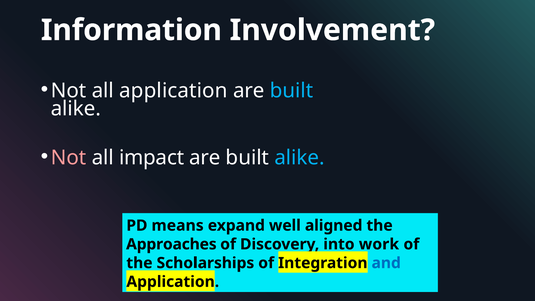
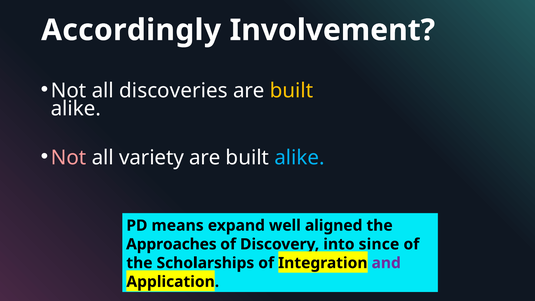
Information: Information -> Accordingly (131, 30)
all application: application -> discoveries (173, 91)
built colour: light blue -> yellow (291, 91)
impact: impact -> variety (152, 158)
work: work -> since (379, 244)
and colour: blue -> purple (386, 263)
